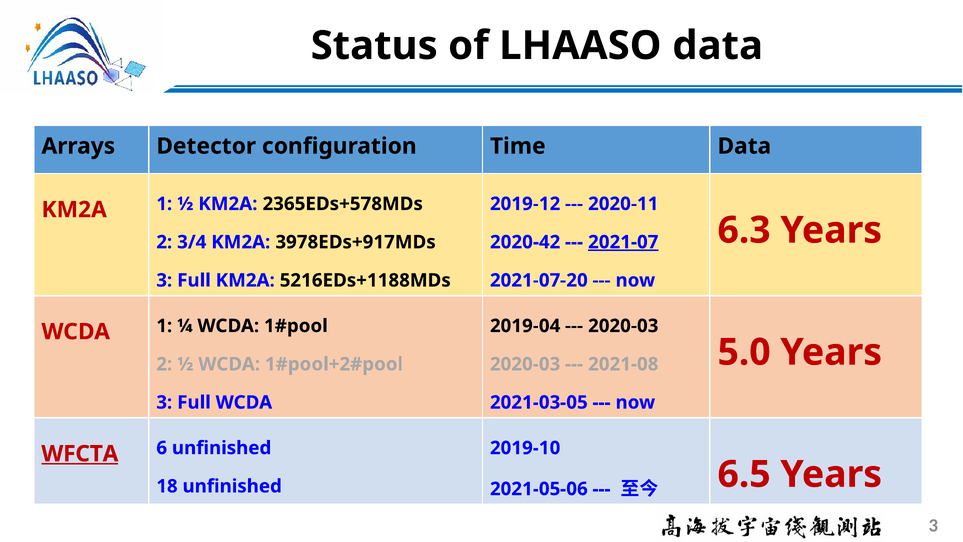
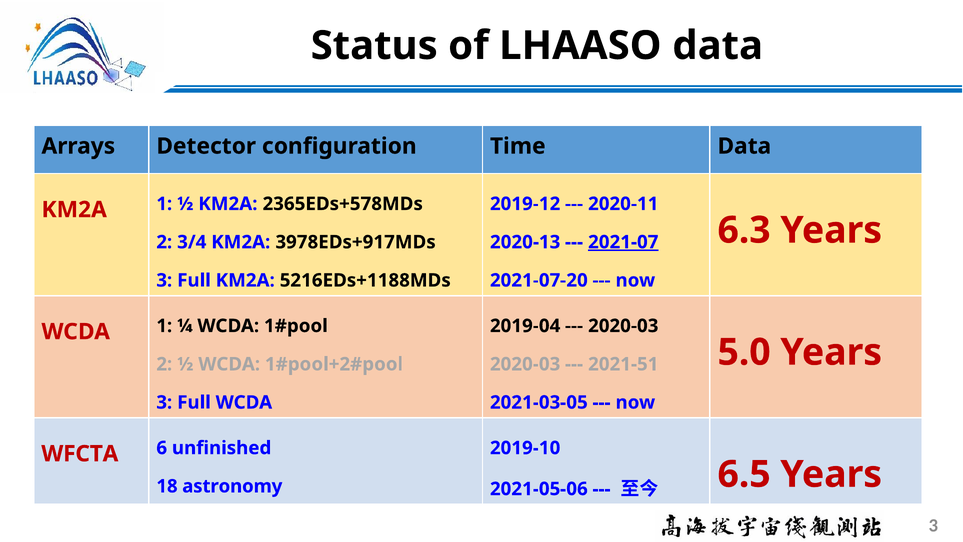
2020-42: 2020-42 -> 2020-13 (525, 242)
2021-08: 2021-08 -> 2021-51 (623, 364)
WFCTA underline: present -> none (80, 454)
18 unfinished: unfinished -> astronomy (232, 486)
